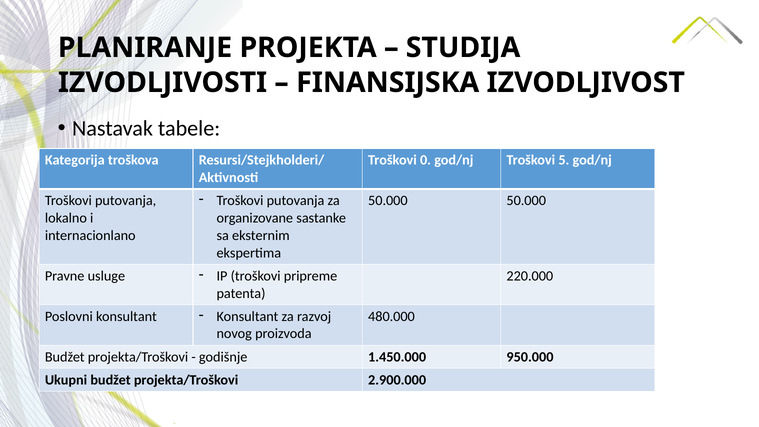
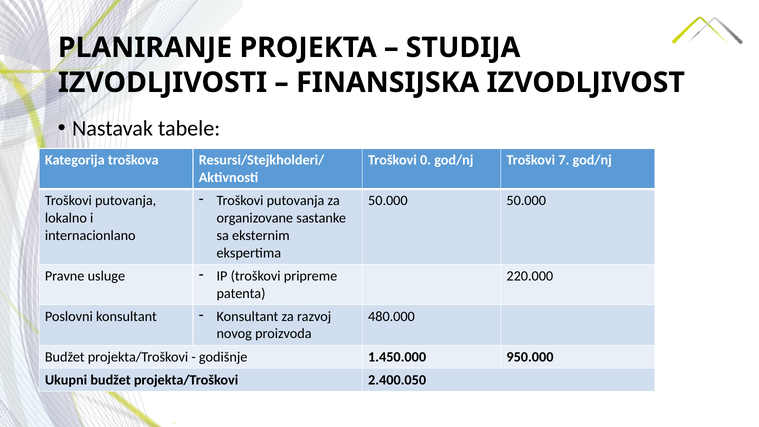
5: 5 -> 7 (564, 160)
2.900.000: 2.900.000 -> 2.400.050 (397, 380)
